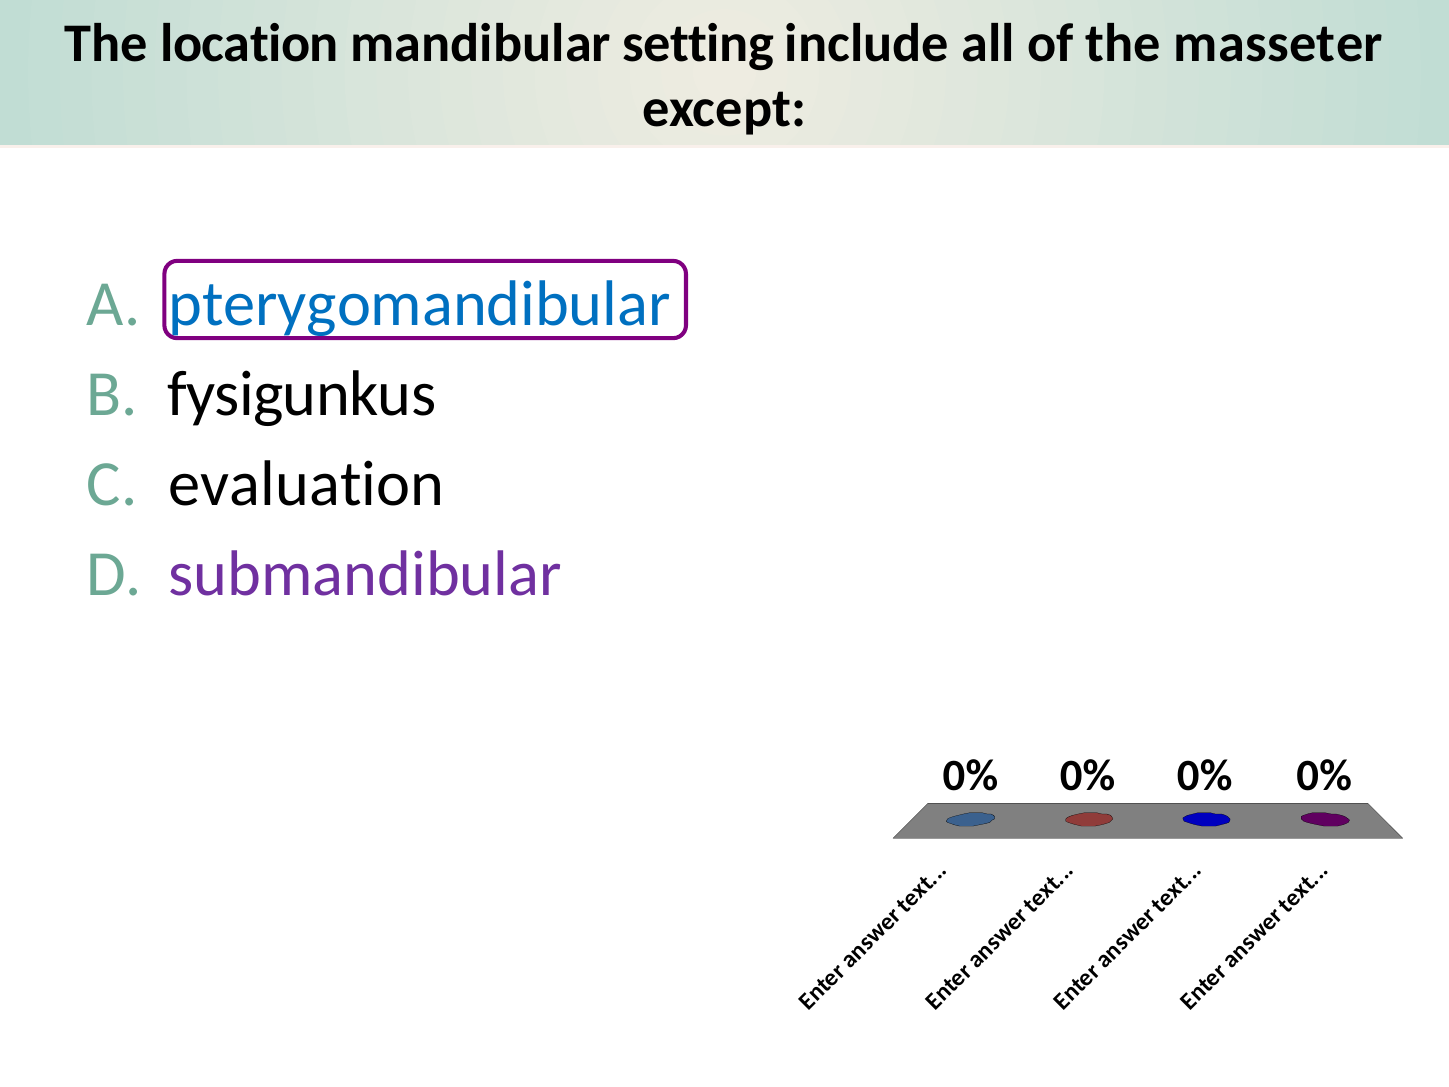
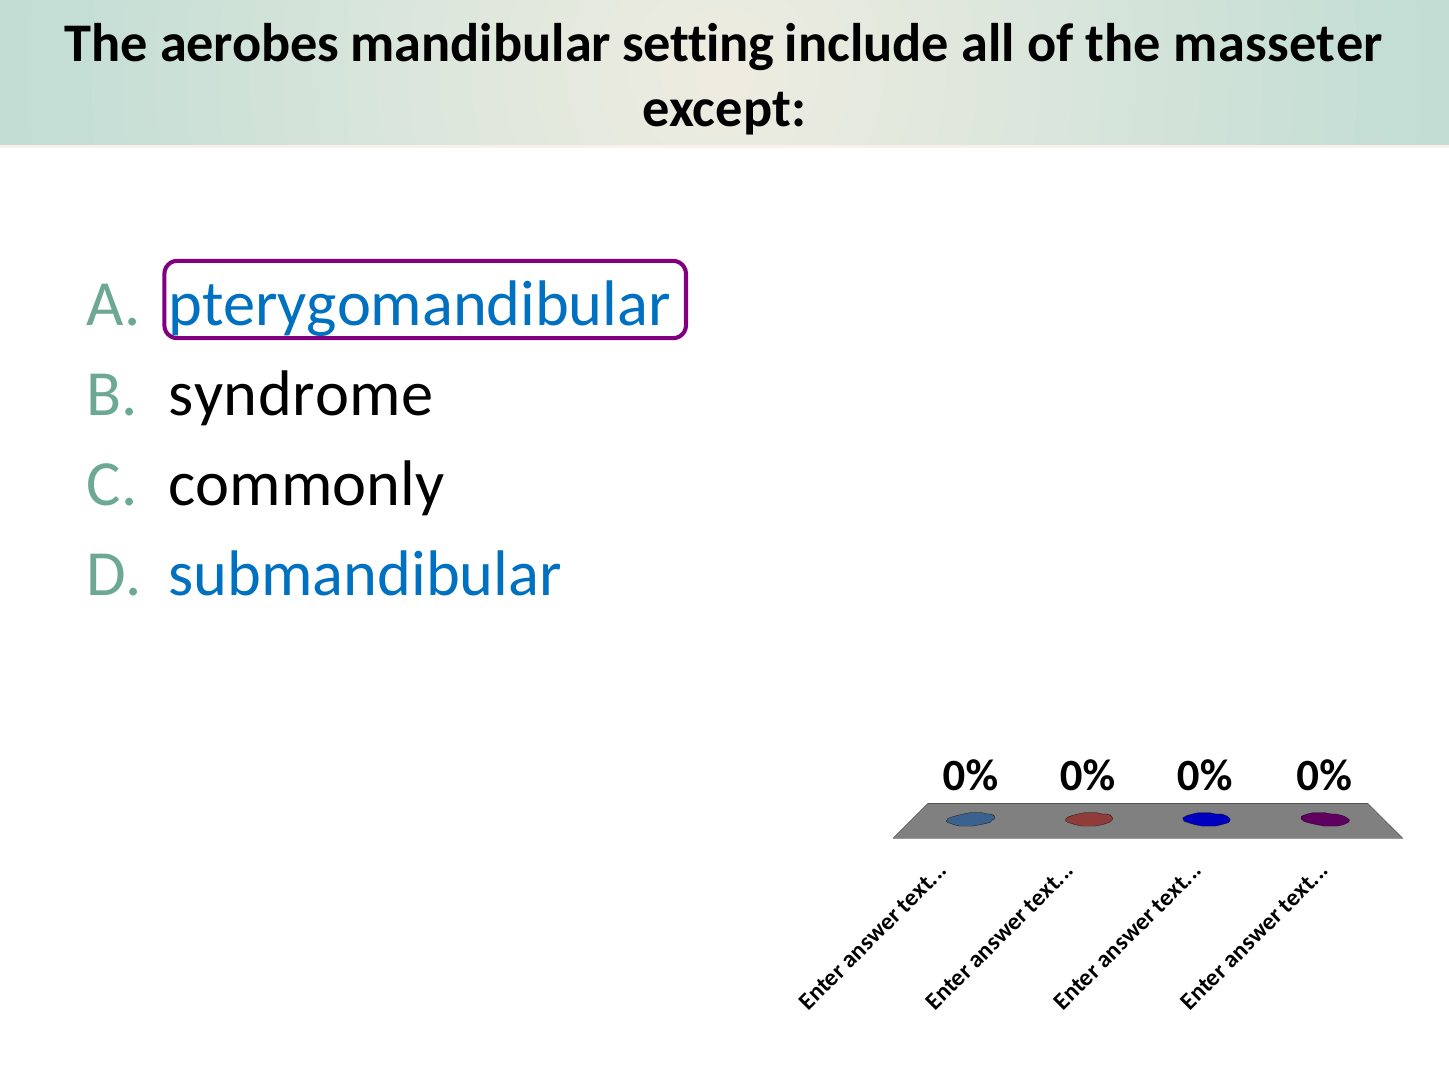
location: location -> aerobes (250, 44)
fysigunkus: fysigunkus -> syndrome (301, 394)
evaluation: evaluation -> commonly (306, 484)
submandibular colour: purple -> blue (365, 575)
